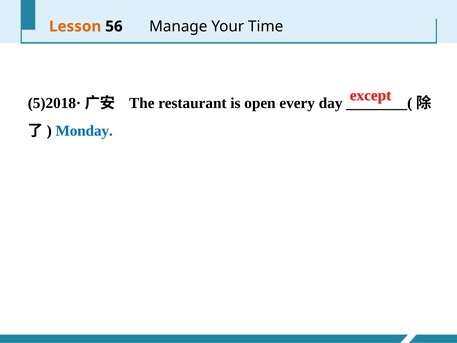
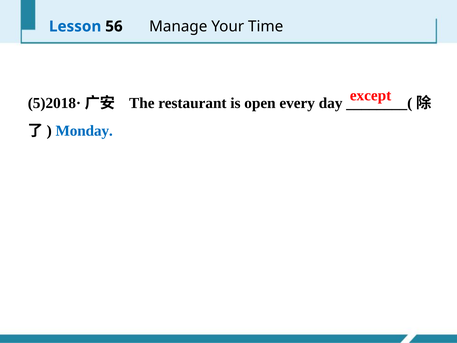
Lesson colour: orange -> blue (75, 26)
